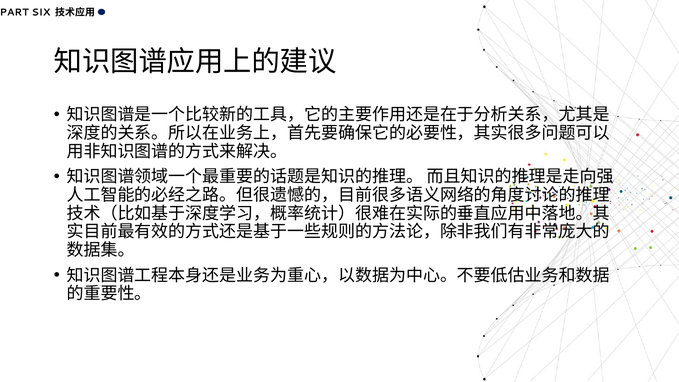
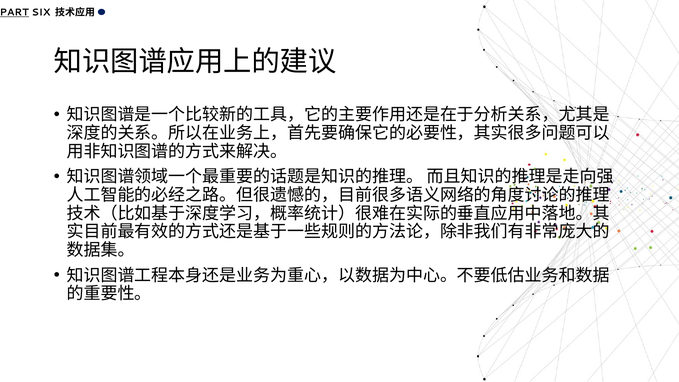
PART underline: none -> present (14, 13)
